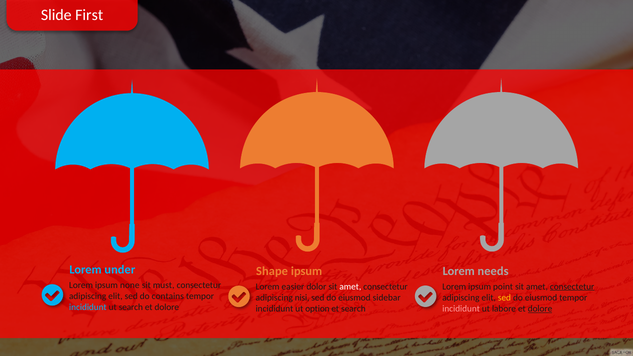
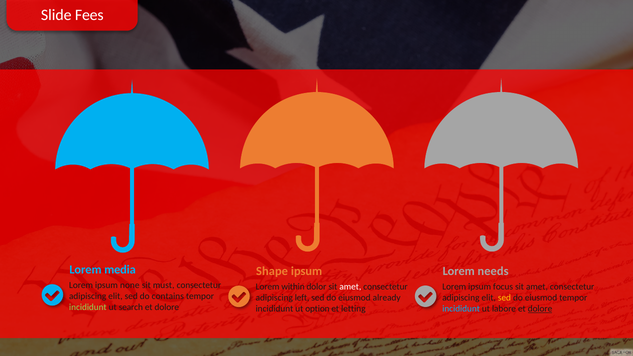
First: First -> Fees (89, 15)
under: under -> media (120, 270)
point: point -> focus (503, 287)
consectetur underline: present -> none (572, 287)
easier: easier -> within (293, 287)
nisi: nisi -> left (302, 298)
sidebar: sidebar -> already (387, 298)
incididunt colour: light blue -> light green (88, 307)
incididunt colour: pink -> light blue (461, 309)
et search: search -> letting (353, 309)
